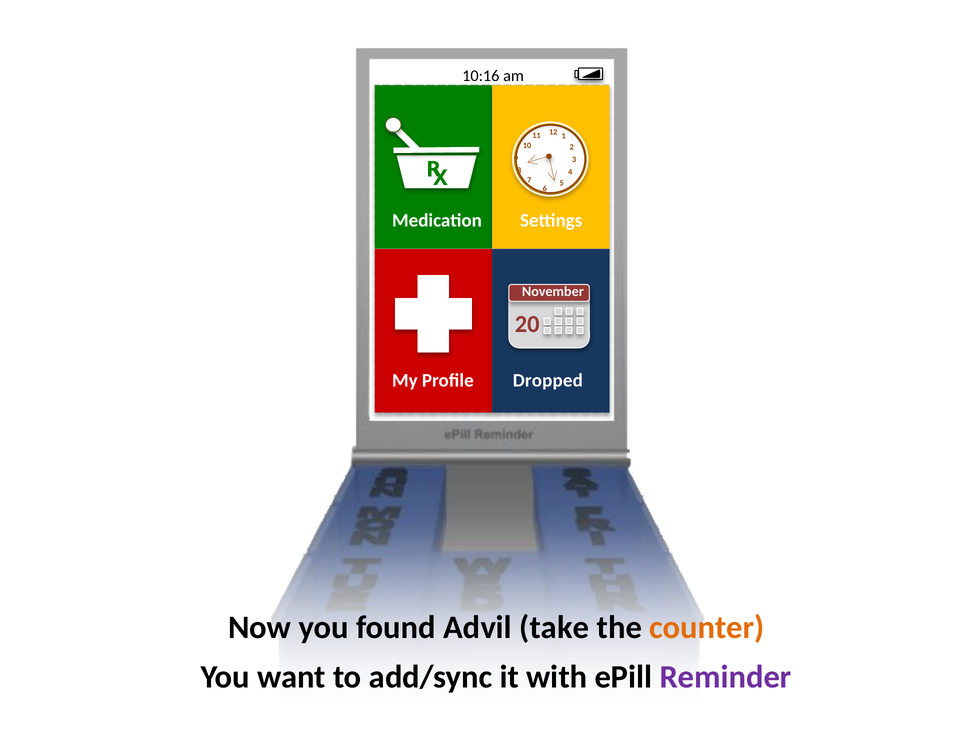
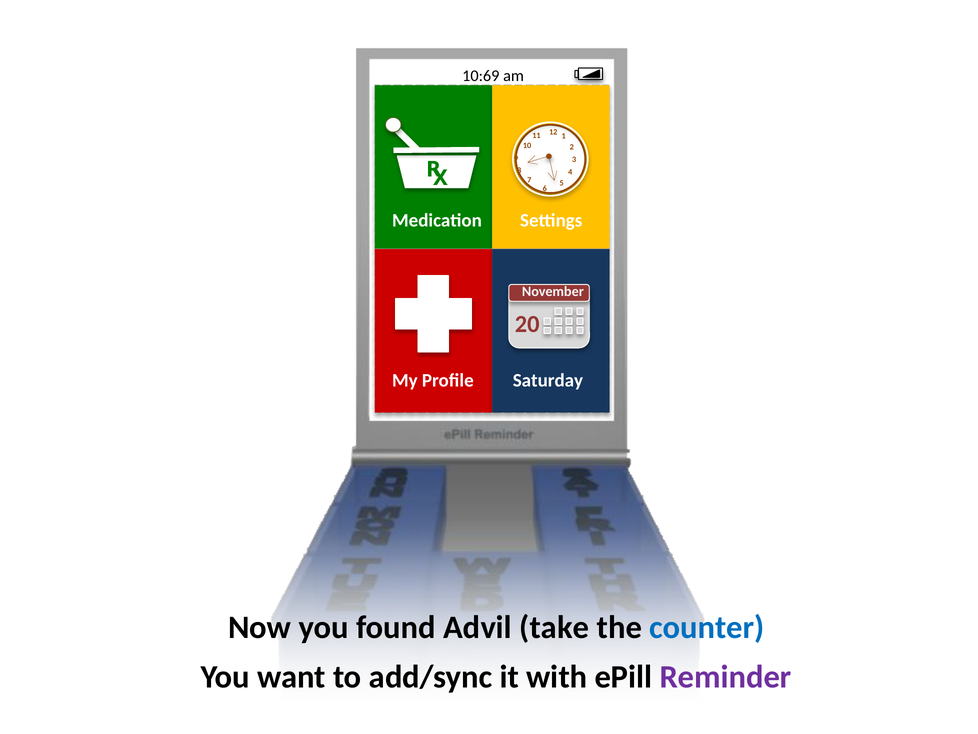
10:16: 10:16 -> 10:69 (481, 76)
Dropped: Dropped -> Saturday (548, 380)
counter colour: orange -> blue (707, 627)
